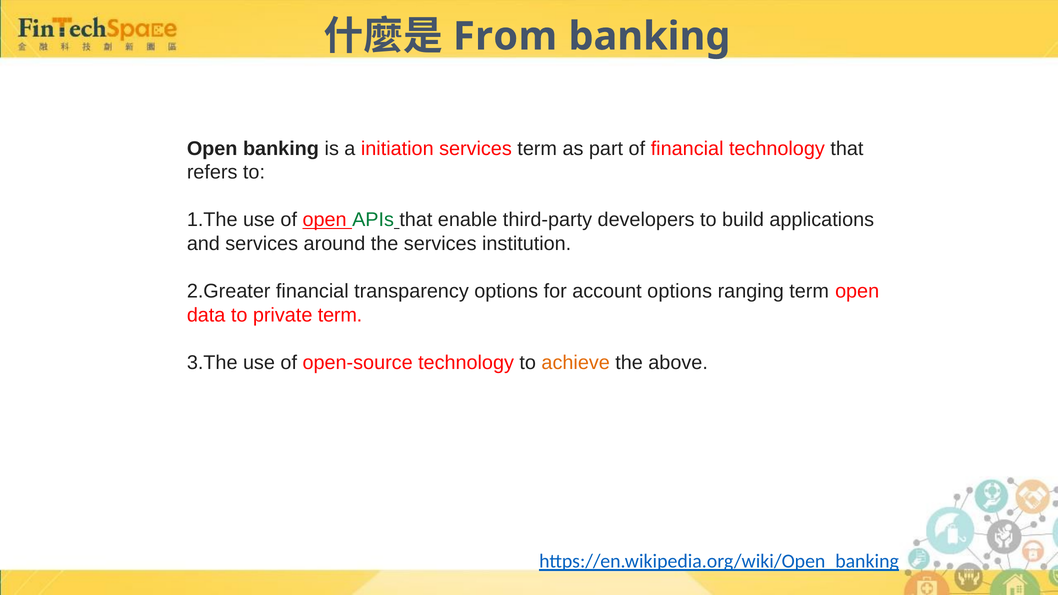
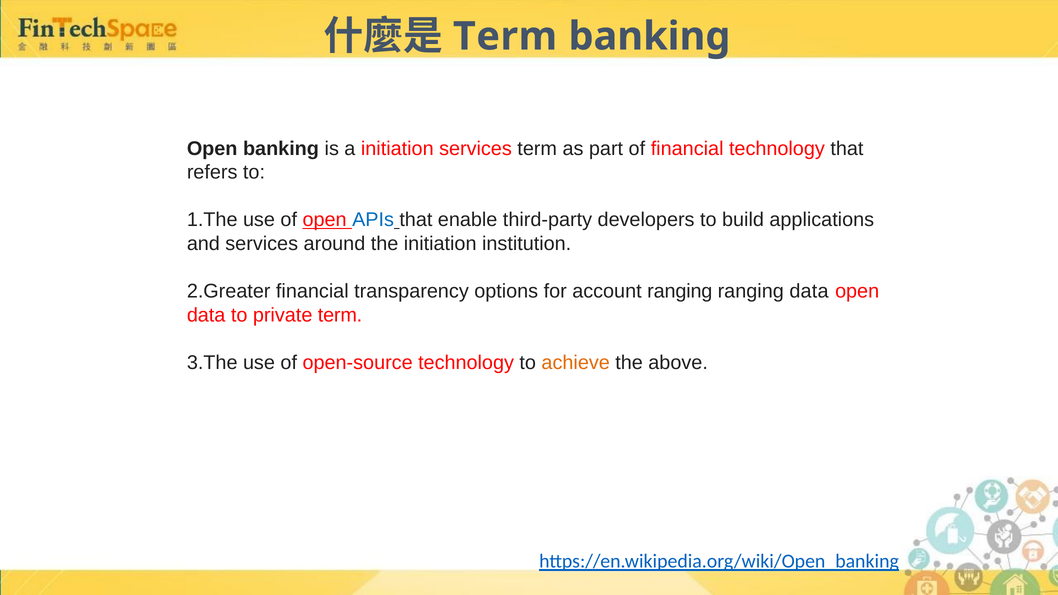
From: From -> Term (505, 36)
APIs colour: green -> blue (373, 220)
the services: services -> initiation (440, 244)
account options: options -> ranging (680, 291)
ranging term: term -> data (809, 291)
